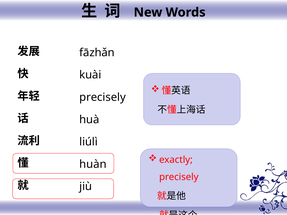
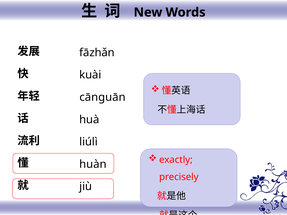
precisely: precisely -> cānɡuān (102, 97)
